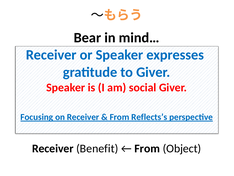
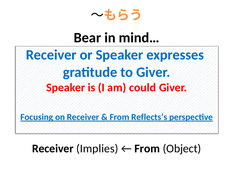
social: social -> could (143, 87)
Benefit: Benefit -> Implies (97, 148)
